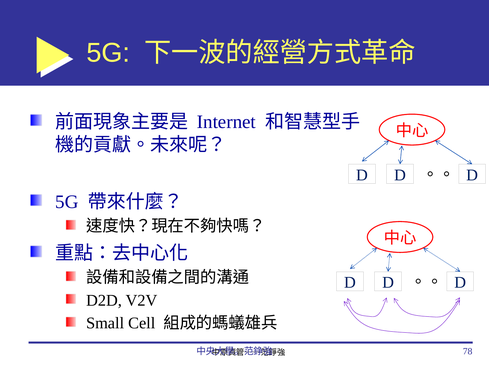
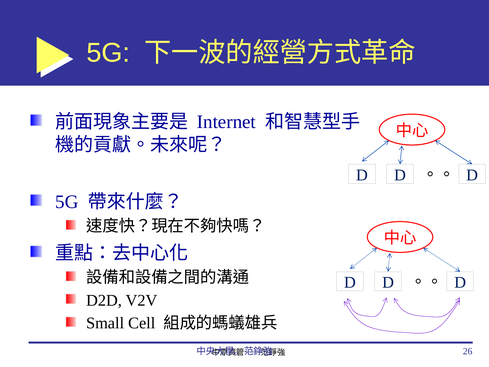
78: 78 -> 26 (468, 351)
